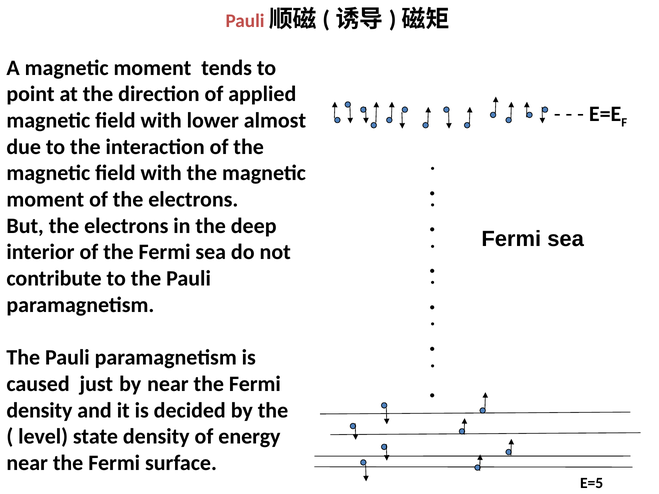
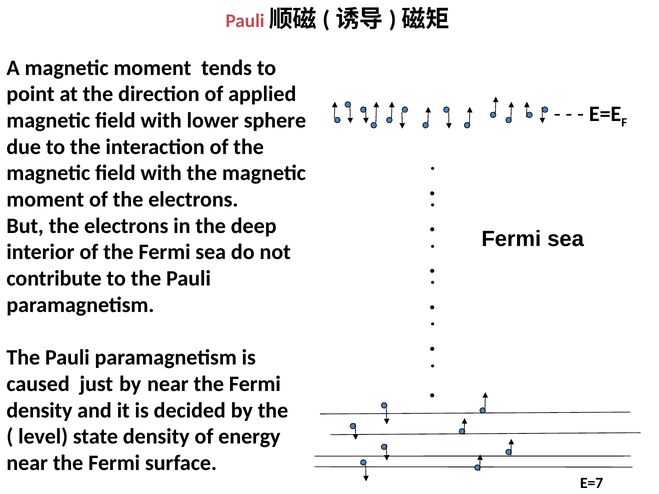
almost: almost -> sphere (275, 121)
E=5: E=5 -> E=7 (592, 484)
